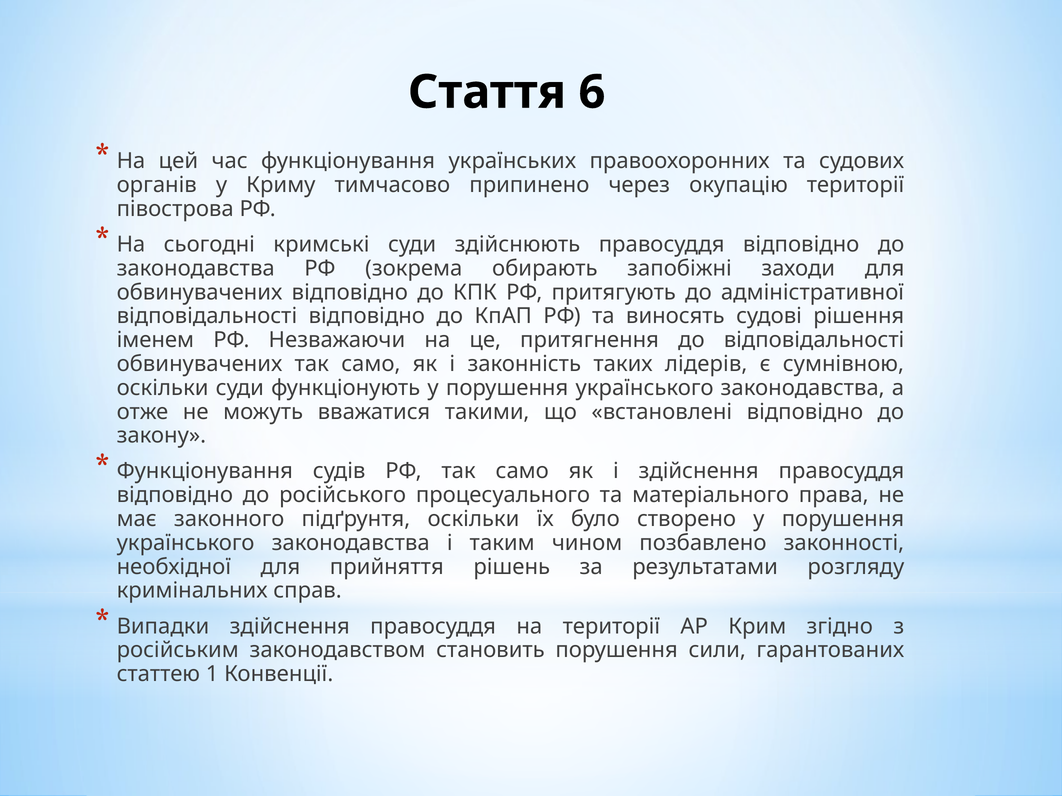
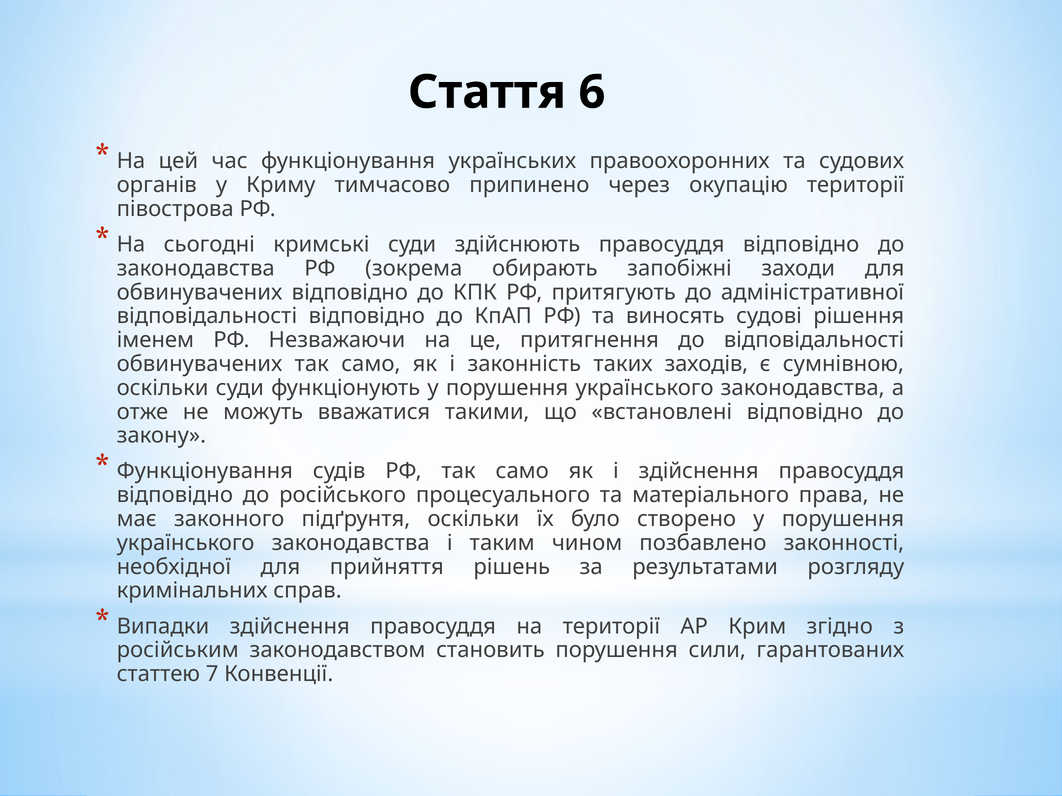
лідерів: лідерів -> заходів (706, 364)
1: 1 -> 7 (212, 674)
